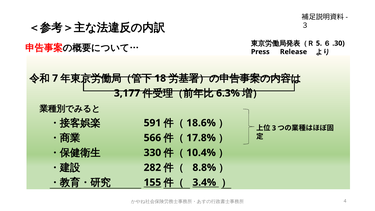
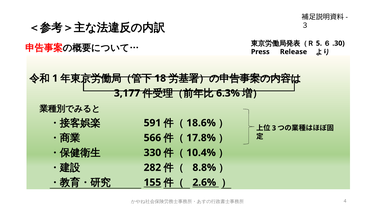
7: 7 -> 1 (55, 78)
3.4%: 3.4% -> 2.6% (204, 182)
